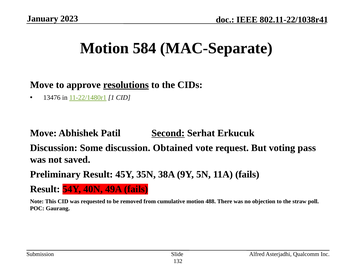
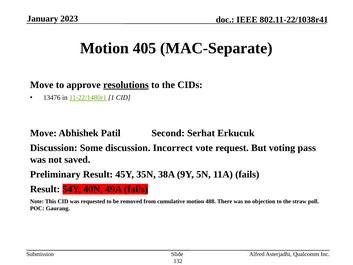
584: 584 -> 405 (145, 48)
Second underline: present -> none (168, 133)
Obtained: Obtained -> Incorrect (173, 148)
